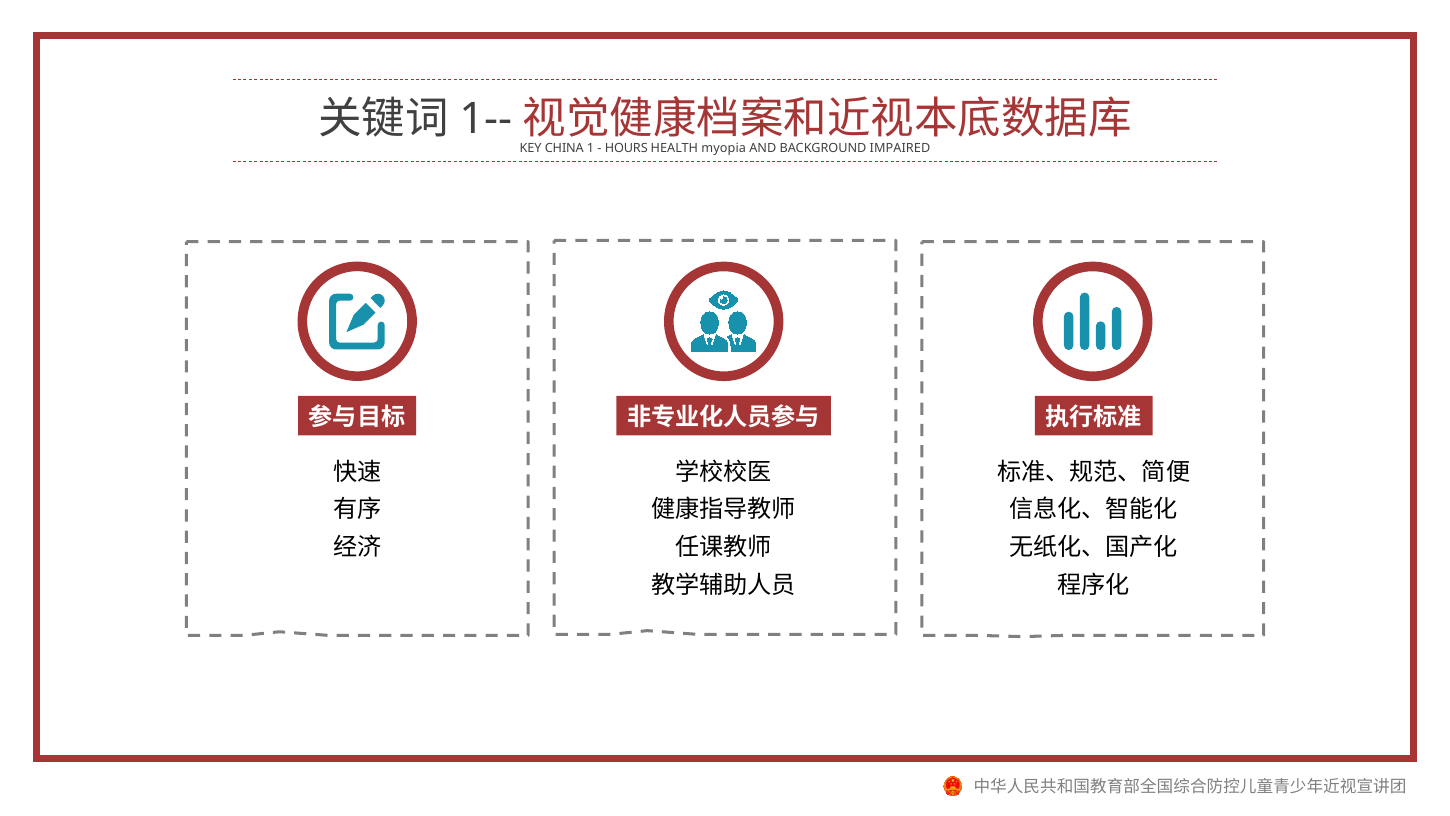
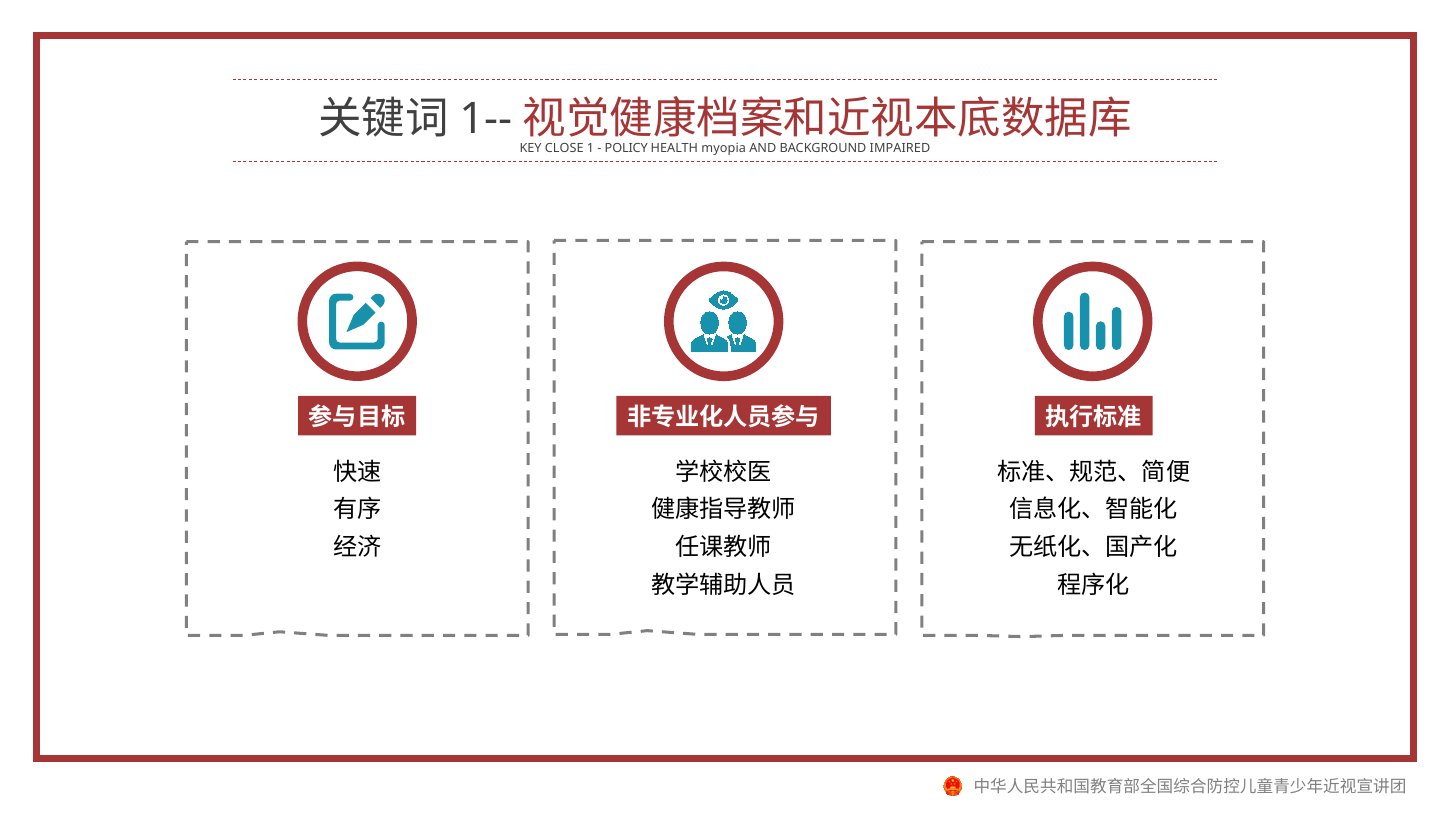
CHINA: CHINA -> CLOSE (564, 149)
HOURS: HOURS -> POLICY (626, 149)
